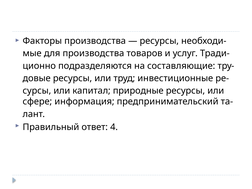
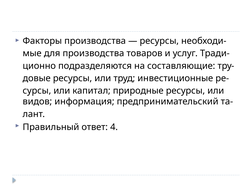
сфере: сфере -> видов (37, 102)
